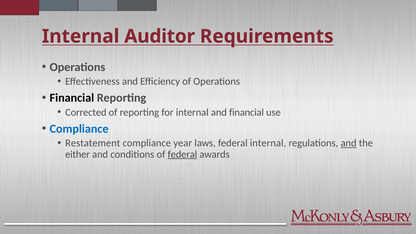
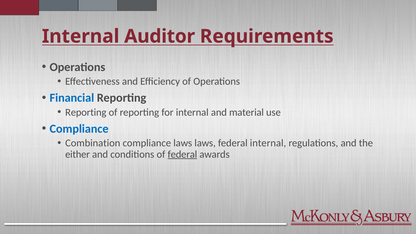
Financial colour: black -> blue (72, 98)
Corrected: Corrected -> Reporting (86, 112)
and financial: financial -> material (247, 112)
Restatement: Restatement -> Combination (93, 143)
compliance year: year -> laws (183, 143)
and underline: present -> none (349, 143)
